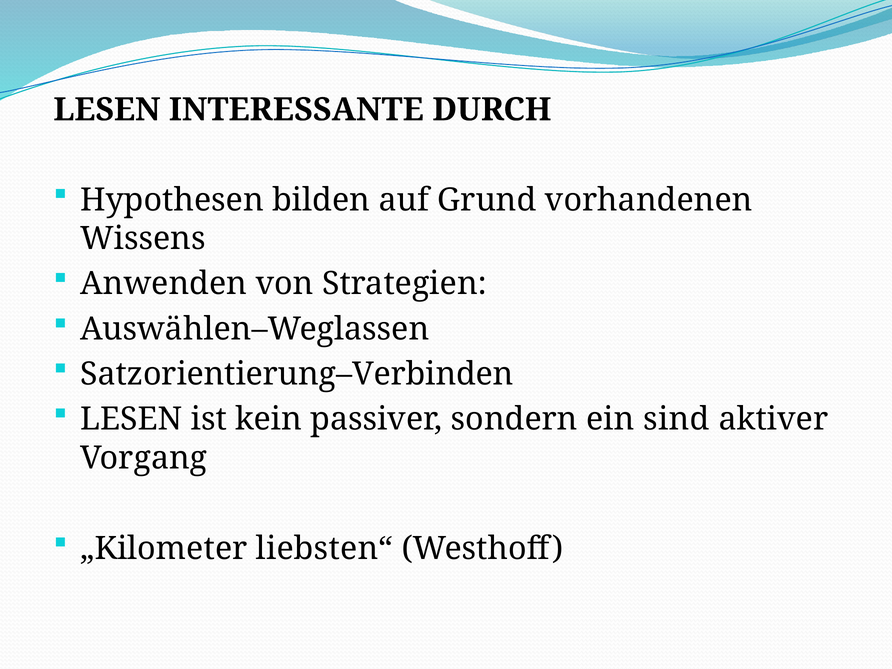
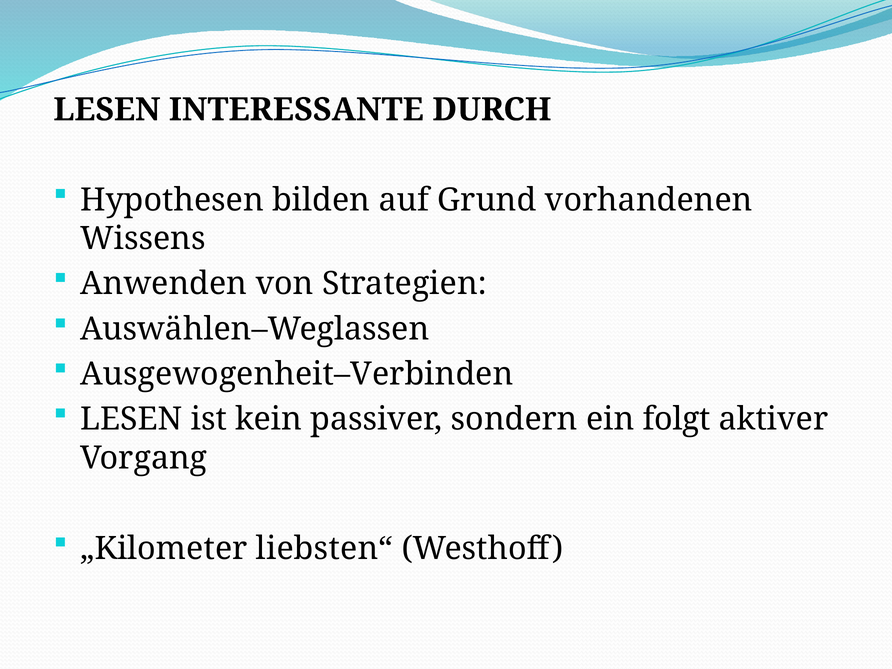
Satzorientierung–Verbinden: Satzorientierung–Verbinden -> Ausgewogenheit–Verbinden (297, 374)
sind: sind -> folgt (677, 419)
